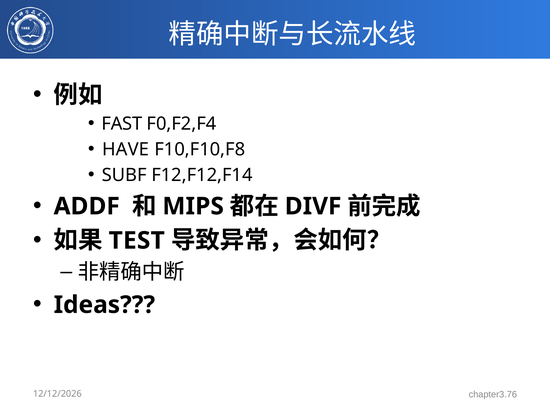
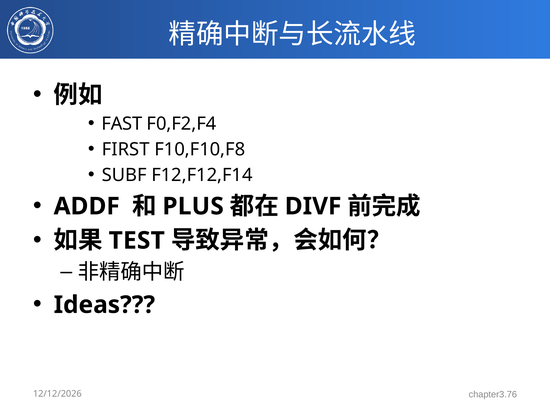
HAVE: HAVE -> FIRST (126, 149)
MIPS: MIPS -> PLUS (193, 206)
